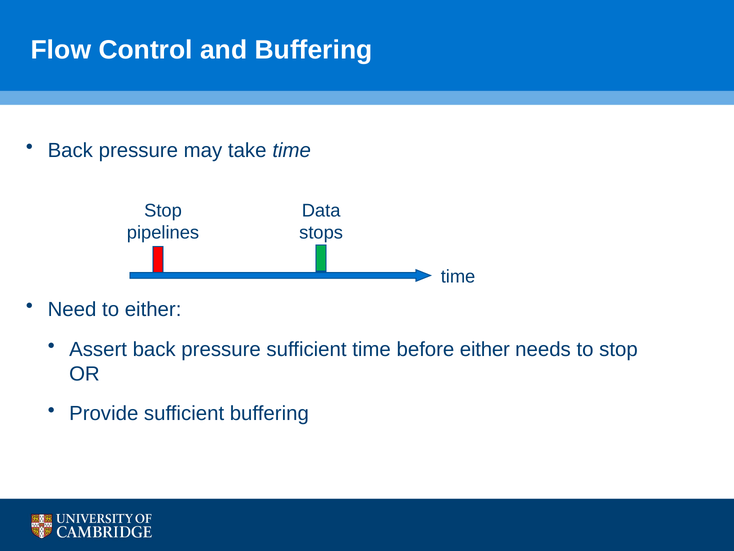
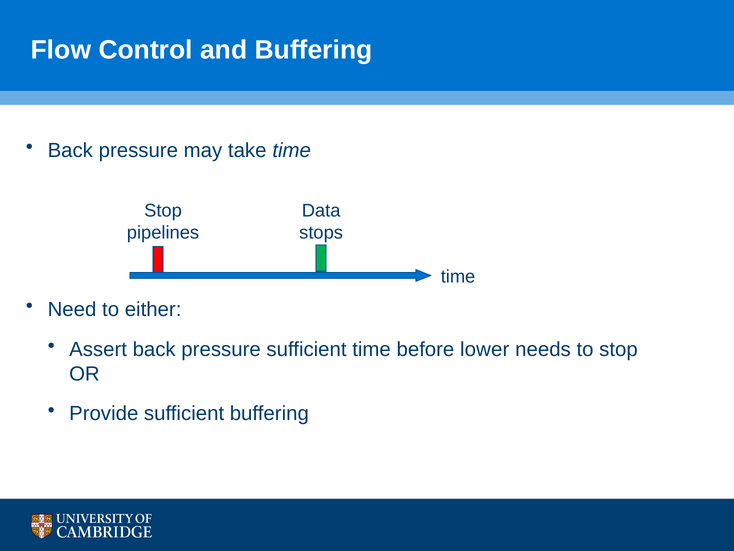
before either: either -> lower (485, 349)
